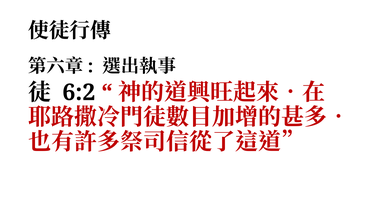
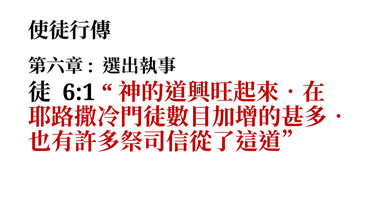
6:2: 6:2 -> 6:1 (79, 92)
